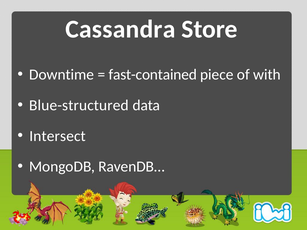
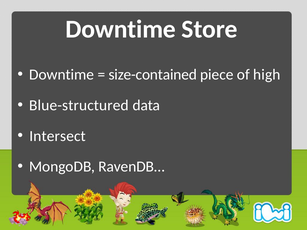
Cassandra: Cassandra -> Downtime (121, 29)
fast-contained: fast-contained -> size-contained (153, 75)
with: with -> high (267, 75)
